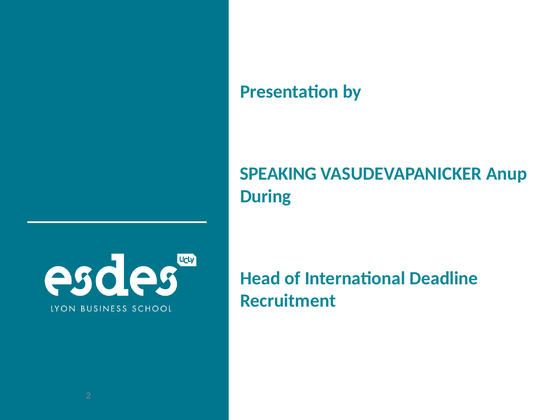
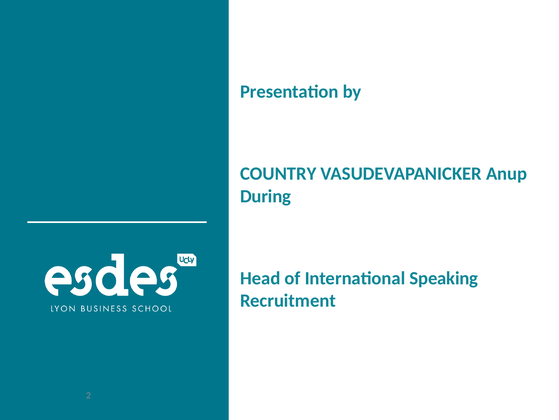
SPEAKING: SPEAKING -> COUNTRY (278, 174)
Deadline: Deadline -> Speaking (444, 278)
